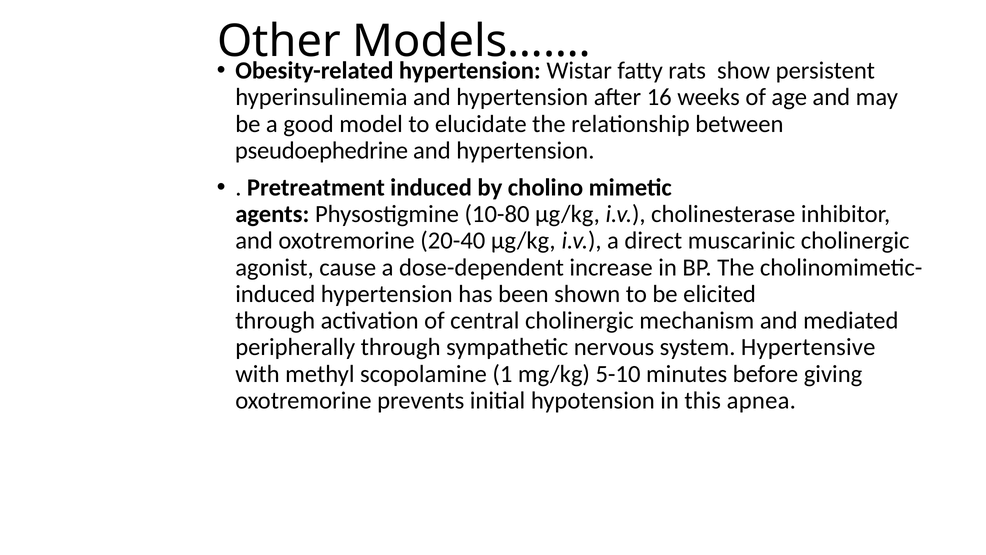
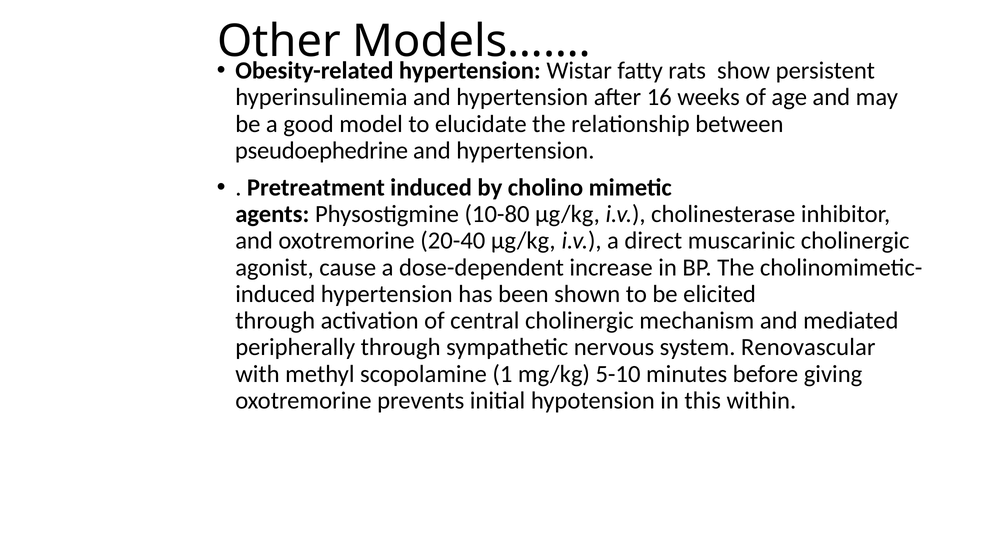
Hypertensive: Hypertensive -> Renovascular (808, 347)
apnea: apnea -> within (761, 400)
